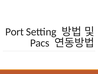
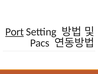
Port underline: none -> present (15, 32)
